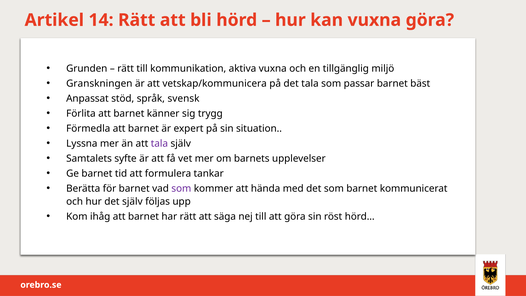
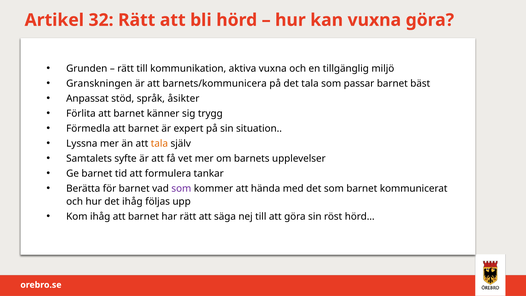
14: 14 -> 32 (101, 20)
vetskap/kommunicera: vetskap/kommunicera -> barnets/kommunicera (215, 83)
svensk: svensk -> åsikter (184, 98)
tala colour: purple -> orange (159, 143)
det själv: själv -> ihåg (132, 201)
